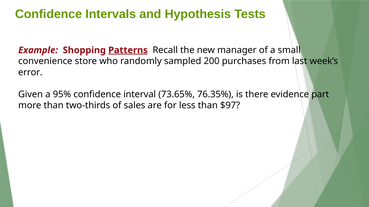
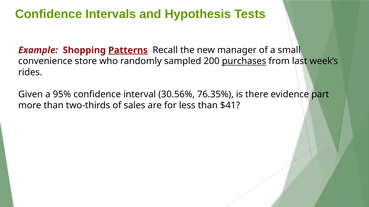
purchases underline: none -> present (244, 61)
error: error -> rides (30, 72)
73.65%: 73.65% -> 30.56% (177, 95)
$97: $97 -> $41 (230, 106)
